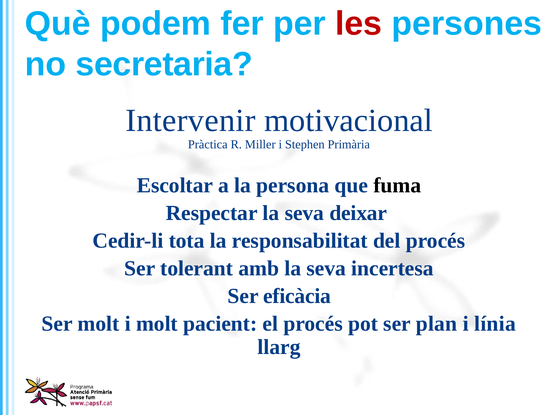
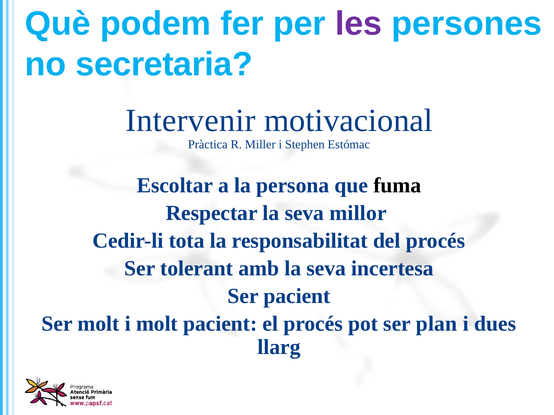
les colour: red -> purple (359, 24)
Primària: Primària -> Estómac (349, 145)
deixar: deixar -> millor (358, 213)
Ser eficàcia: eficàcia -> pacient (297, 296)
línia: línia -> dues (495, 324)
